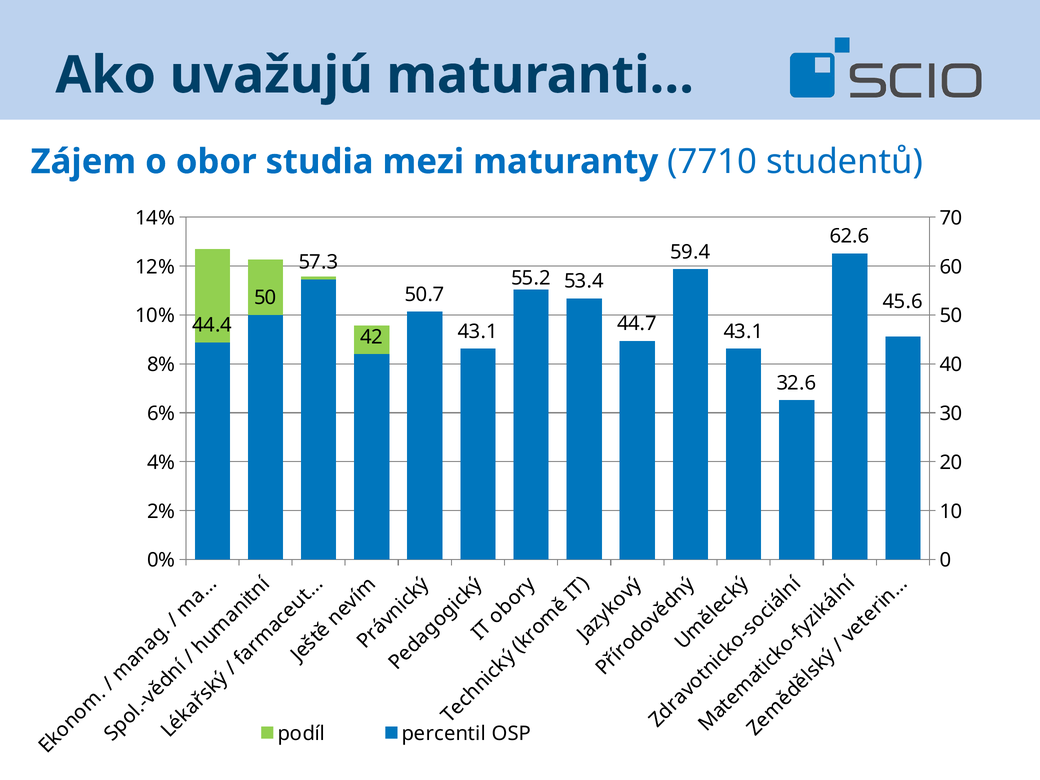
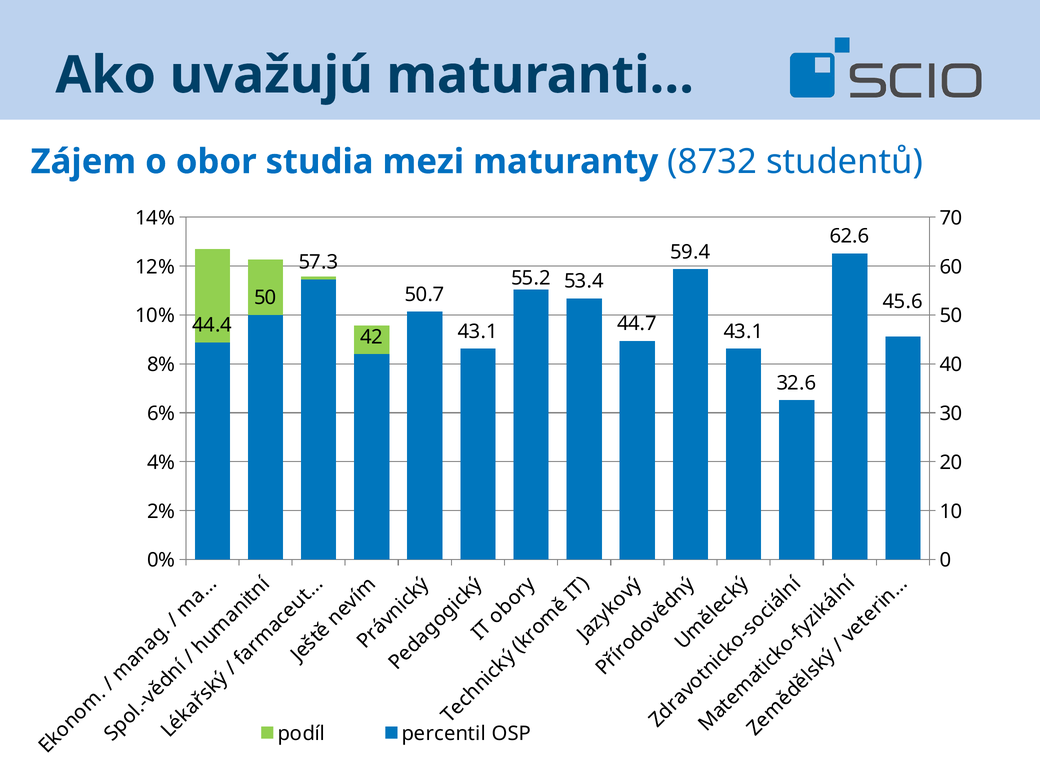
7710: 7710 -> 8732 (712, 162)
